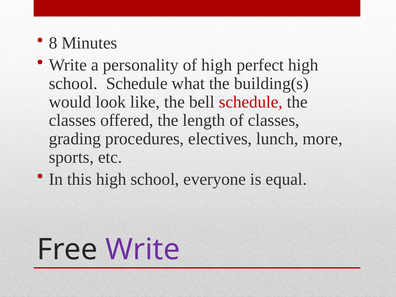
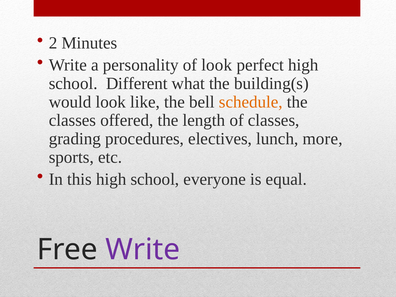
8: 8 -> 2 (53, 43)
of high: high -> look (217, 65)
school Schedule: Schedule -> Different (137, 84)
schedule colour: red -> orange (251, 102)
